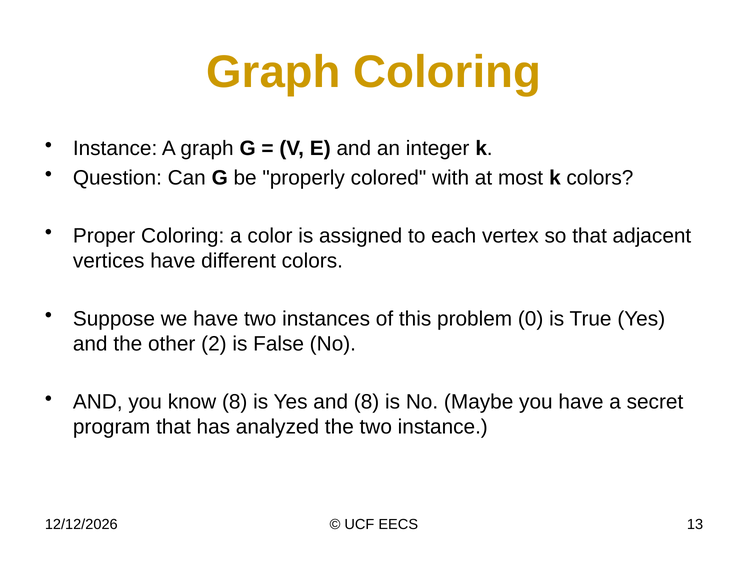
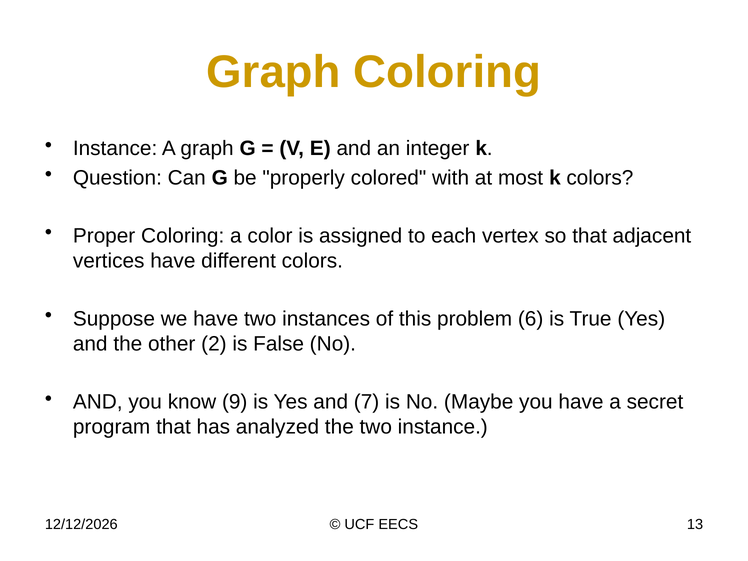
0: 0 -> 6 (531, 319)
know 8: 8 -> 9 (235, 402)
and 8: 8 -> 7 (367, 402)
